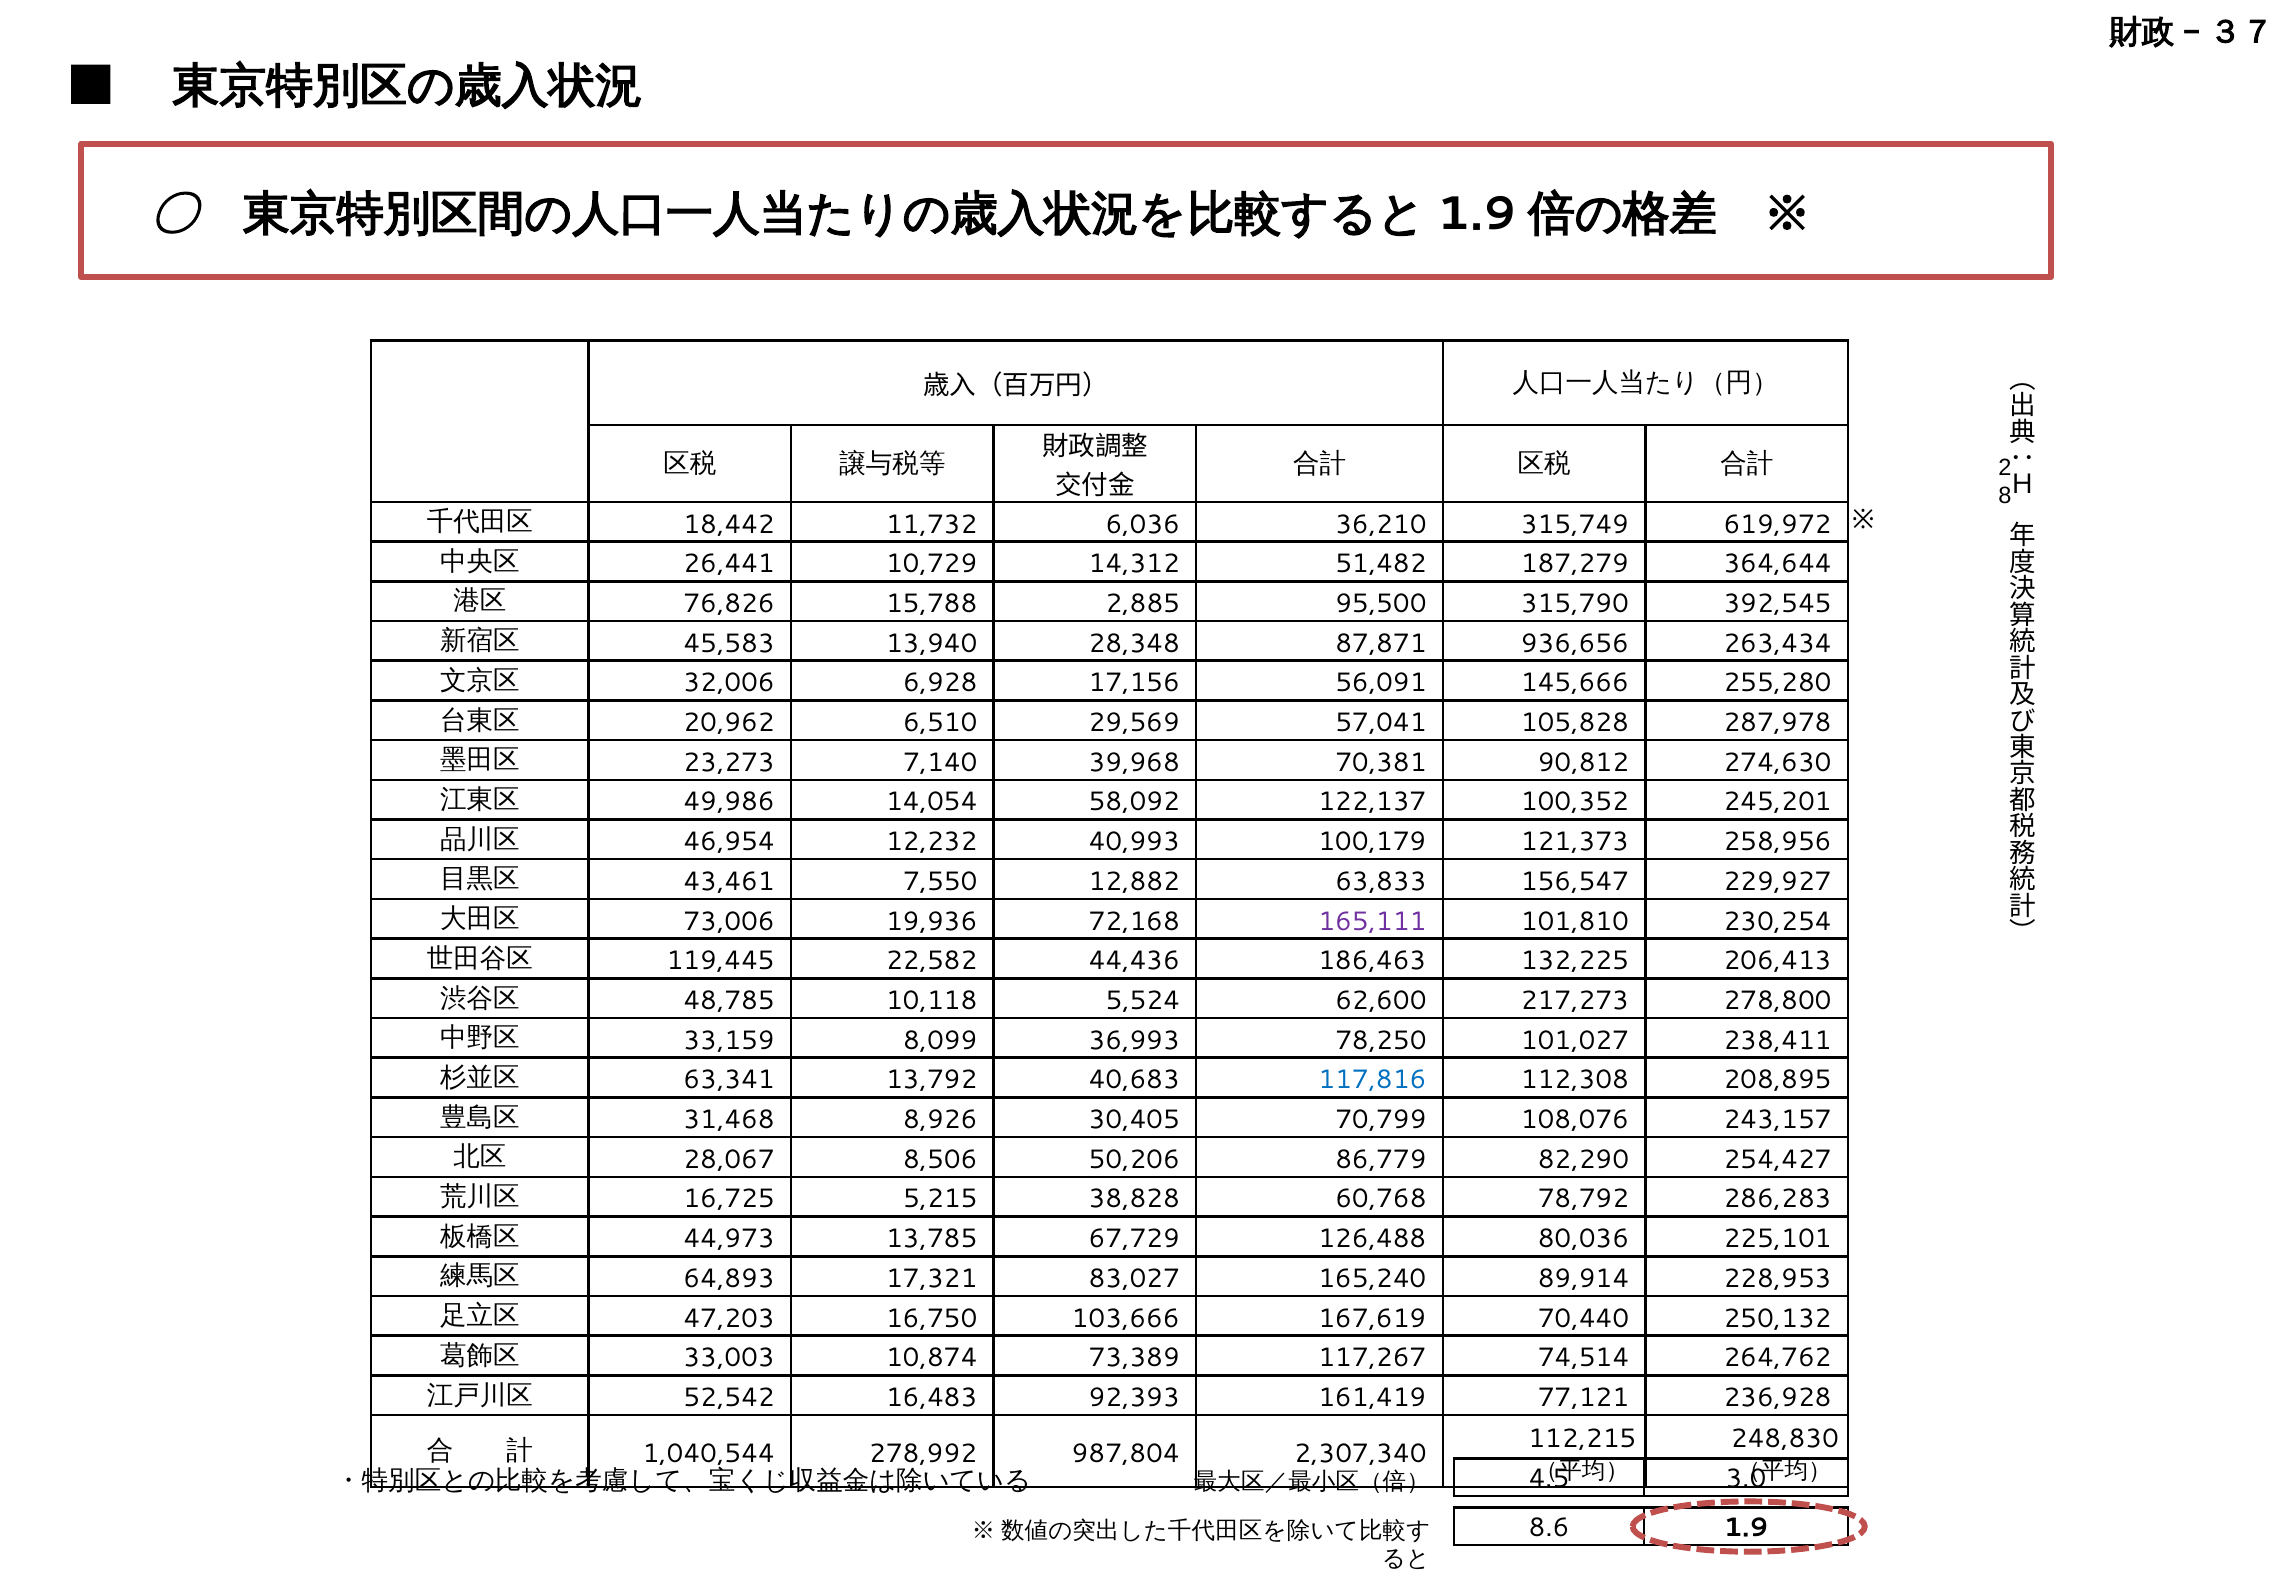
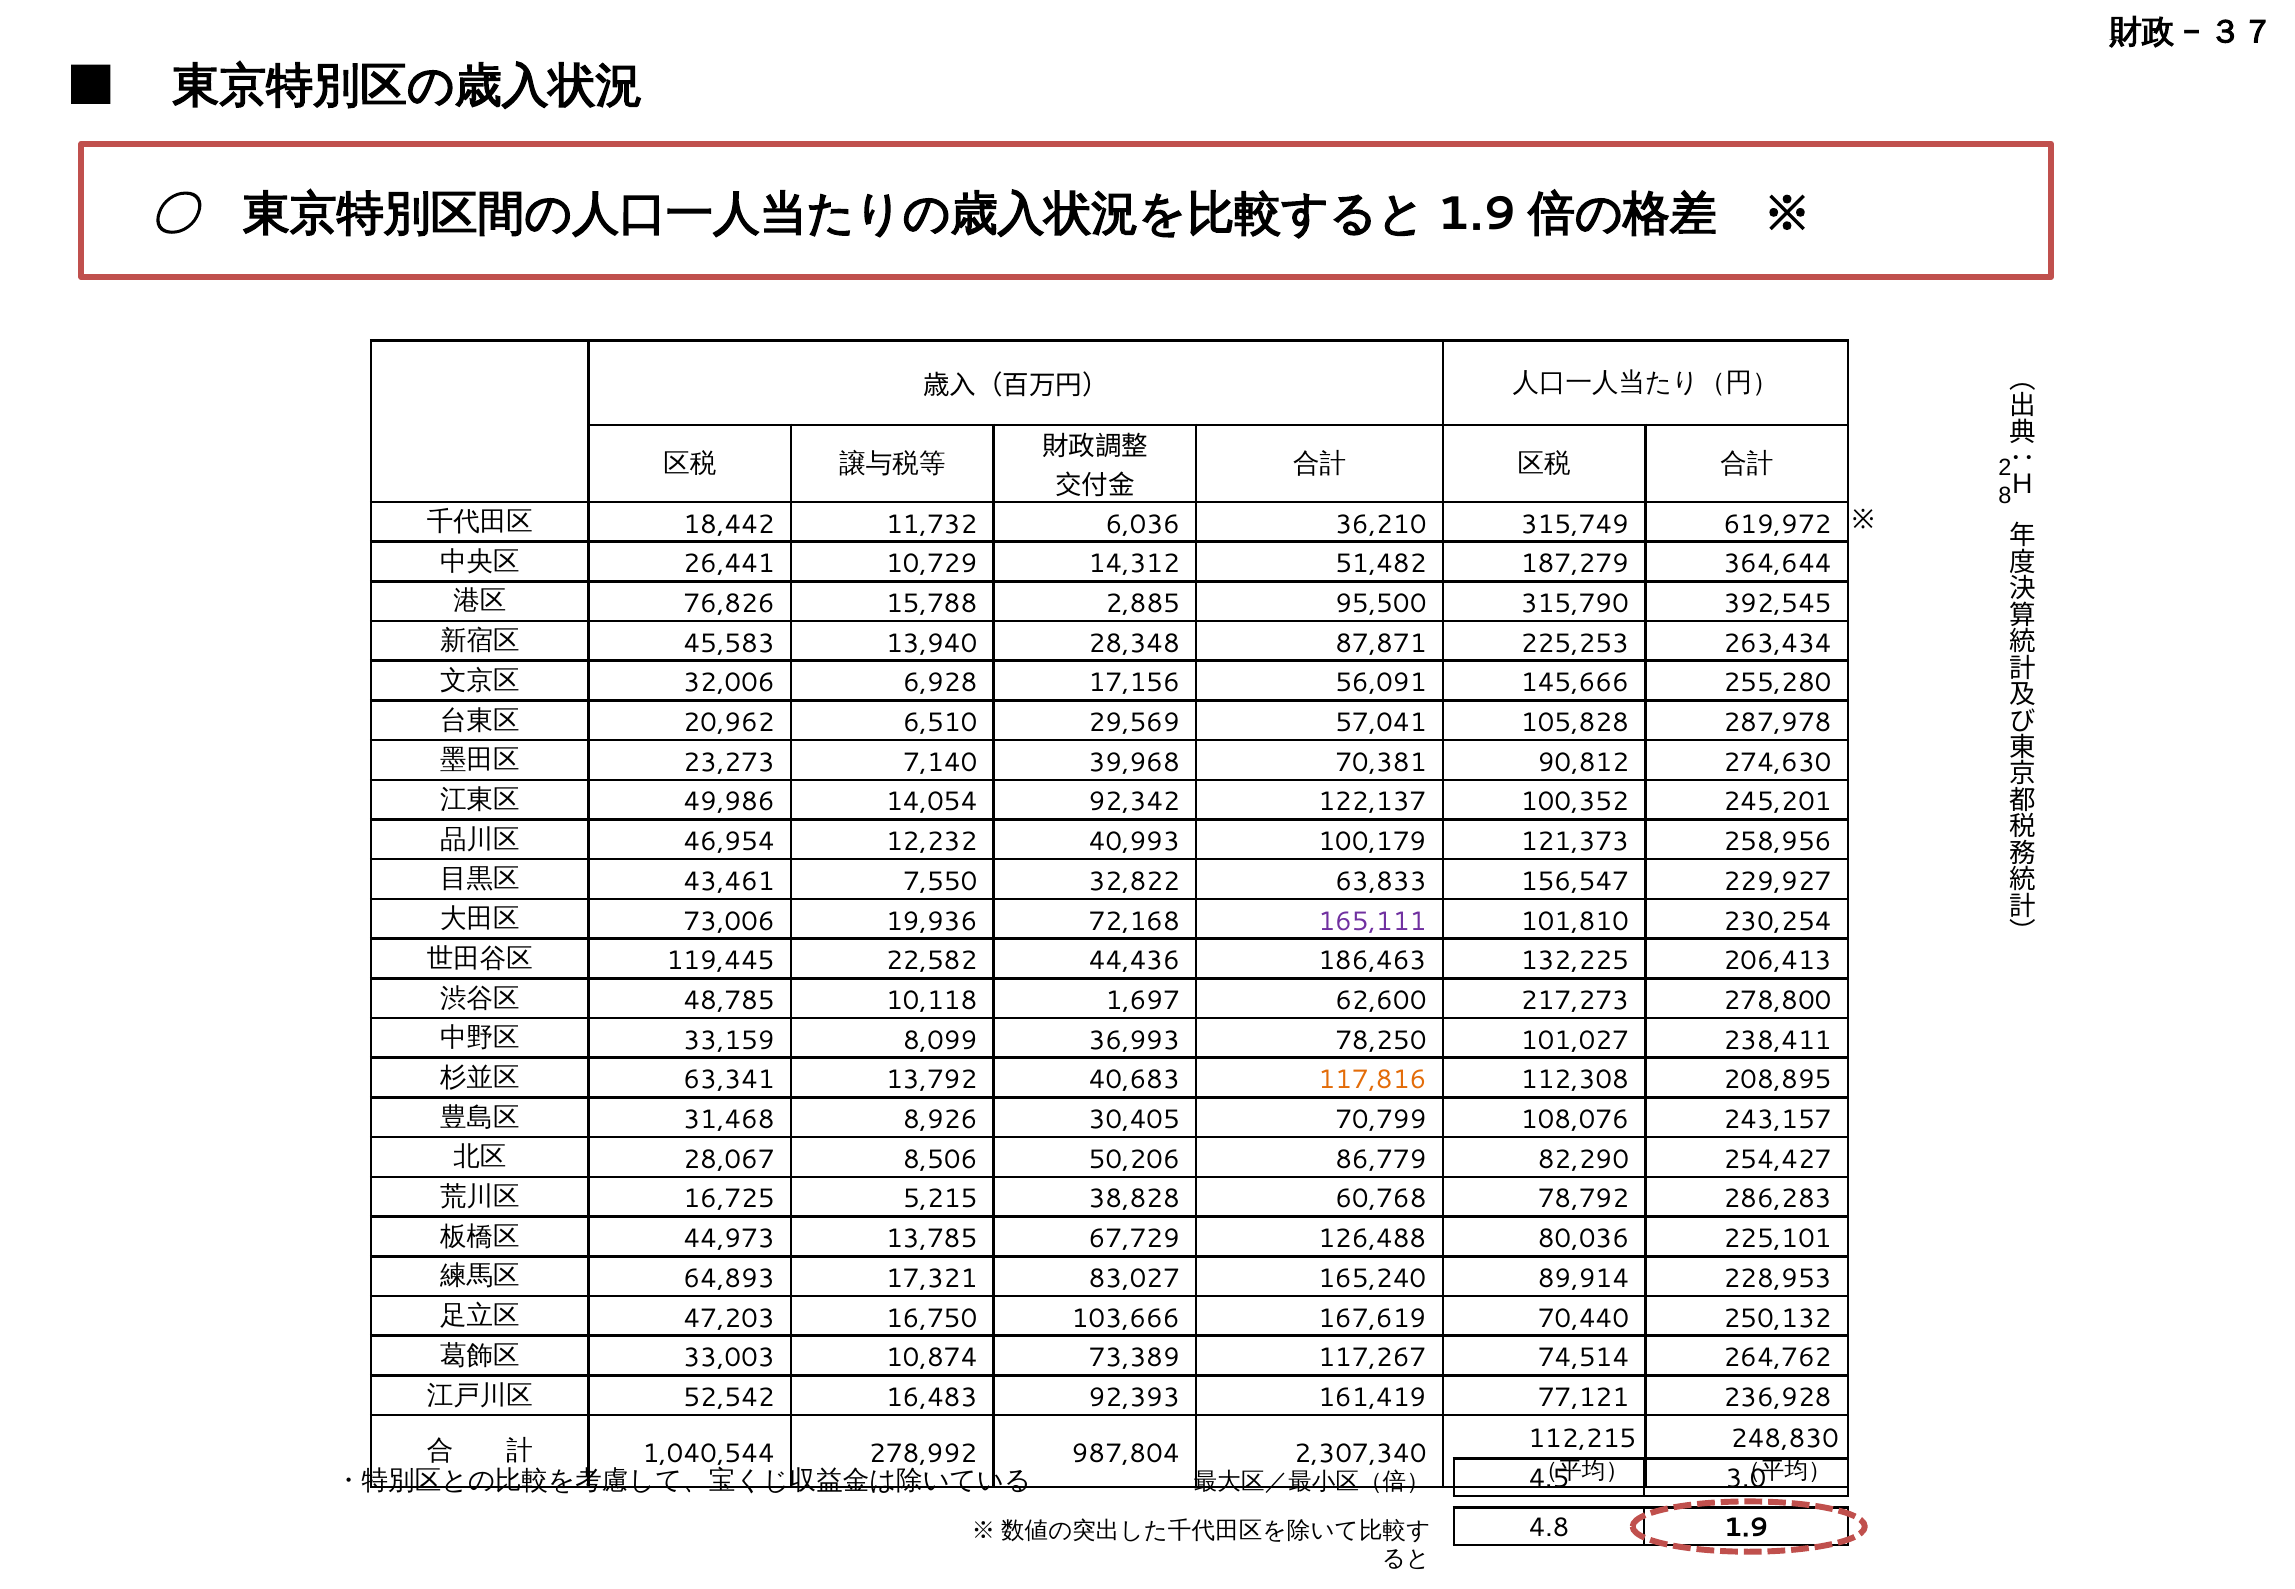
936,656: 936,656 -> 225,253 (1575, 643)
58,092: 58,092 -> 92,342 (1134, 802)
12,882: 12,882 -> 32,822 (1134, 881)
5,524: 5,524 -> 1,697 (1143, 1001)
117,816 colour: blue -> orange (1372, 1080)
8.6: 8.6 -> 4.8 (1549, 1528)
